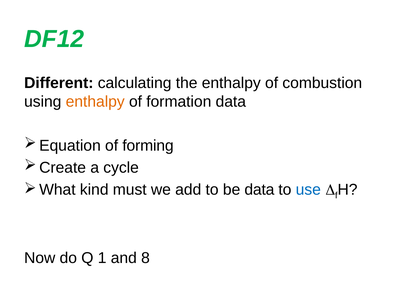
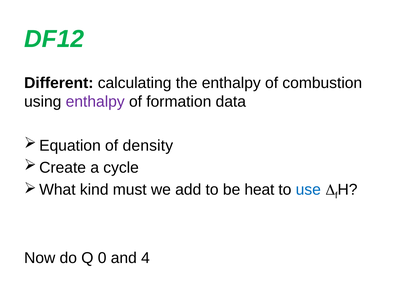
enthalpy colour: orange -> purple (95, 102)
forming: forming -> density (148, 145)
be data: data -> heat (259, 189)
1: 1 -> 0 (102, 258)
8: 8 -> 4 (145, 258)
